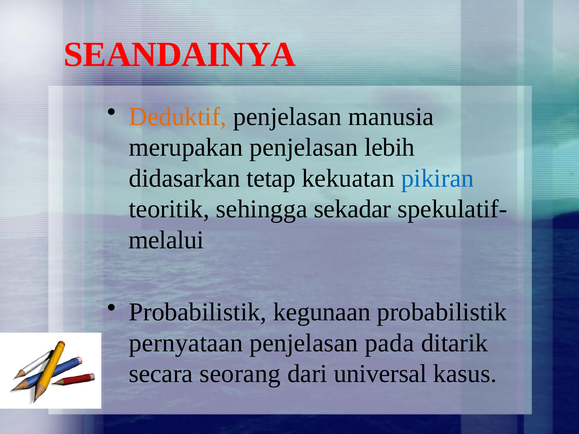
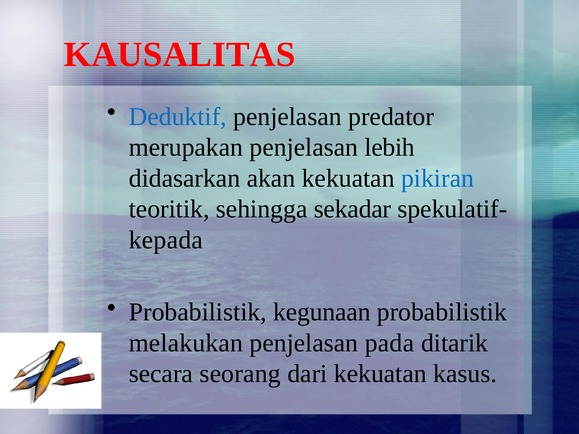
SEANDAINYA: SEANDAINYA -> KAUSALITAS (180, 55)
Deduktif colour: orange -> blue (178, 117)
manusia: manusia -> predator (391, 117)
tetap: tetap -> akan (271, 178)
melalui: melalui -> kepada (166, 240)
pernyataan: pernyataan -> melakukan (186, 343)
dari universal: universal -> kekuatan (380, 374)
